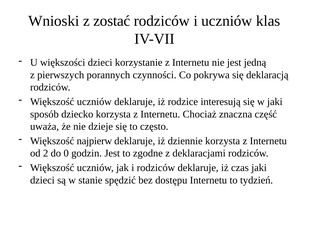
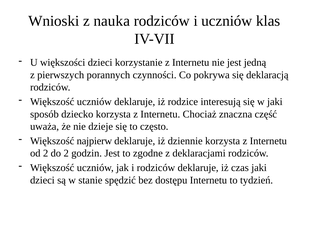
zostać: zostać -> nauka (112, 21)
do 0: 0 -> 2 (66, 153)
